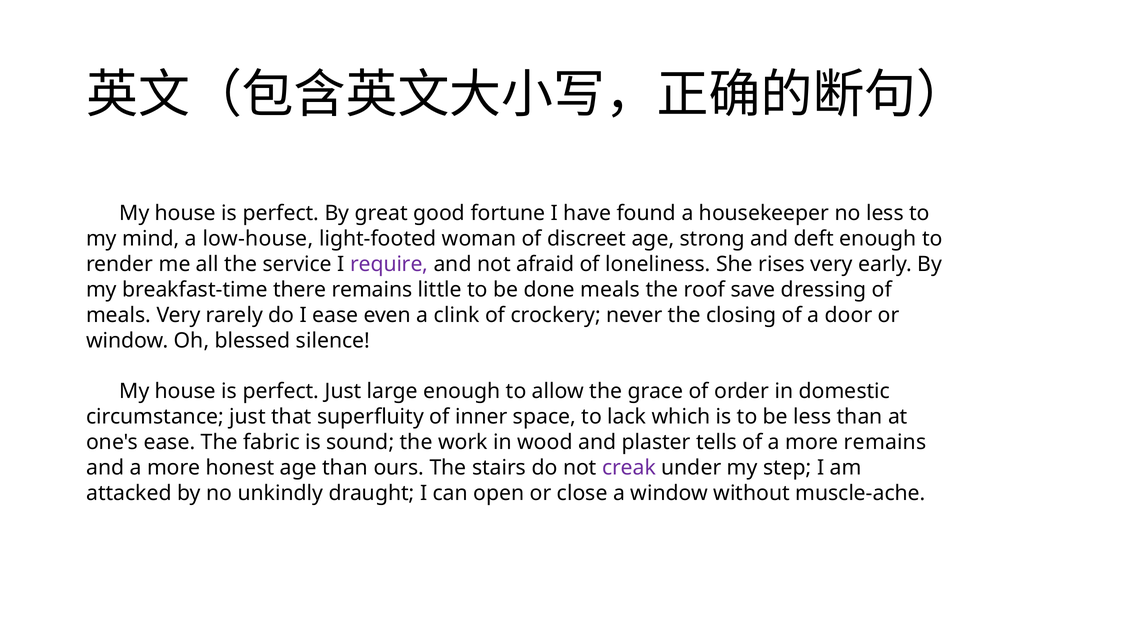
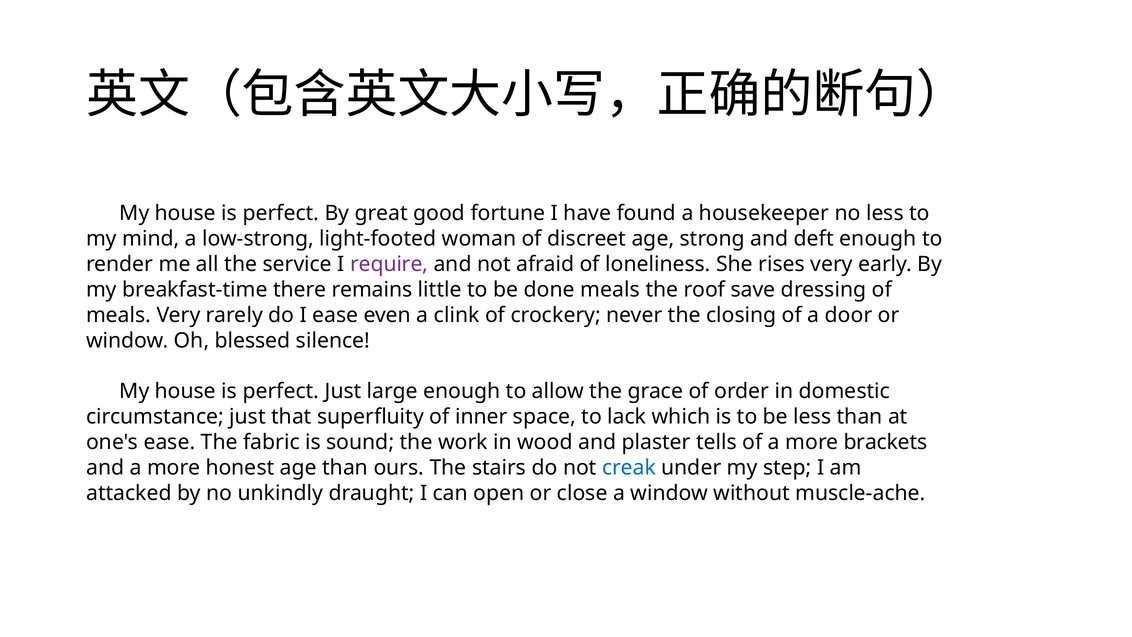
low-house: low-house -> low-strong (258, 239)
more remains: remains -> brackets (885, 442)
creak colour: purple -> blue (629, 468)
